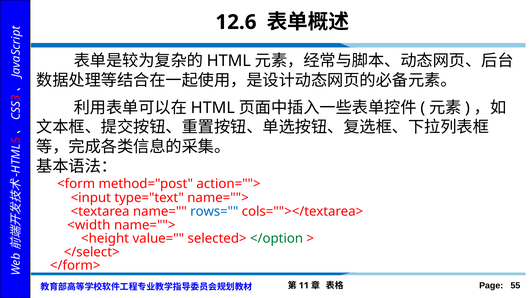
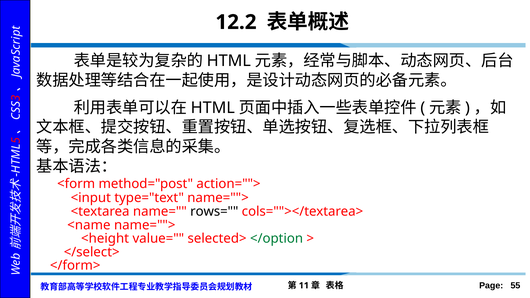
12.6: 12.6 -> 12.2 (236, 22)
rows= colour: blue -> black (214, 212)
<width: <width -> <name (89, 225)
